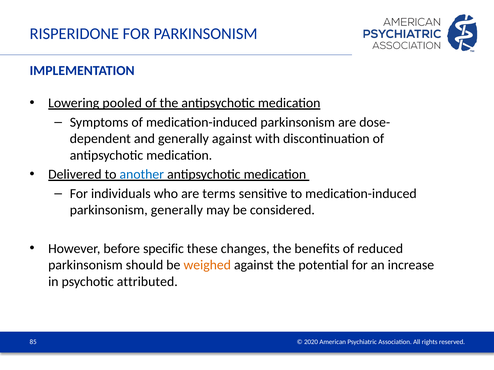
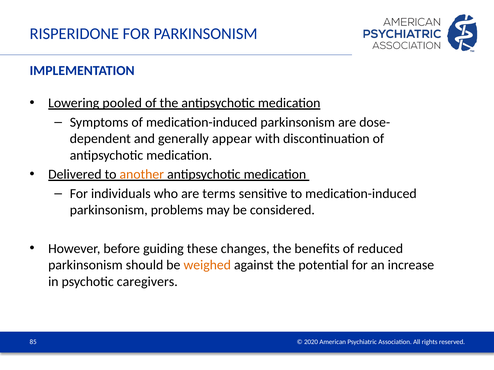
generally against: against -> appear (232, 139)
another colour: blue -> orange (142, 175)
parkinsonism generally: generally -> problems (177, 210)
specific: specific -> guiding (163, 249)
attributed: attributed -> caregivers (147, 282)
